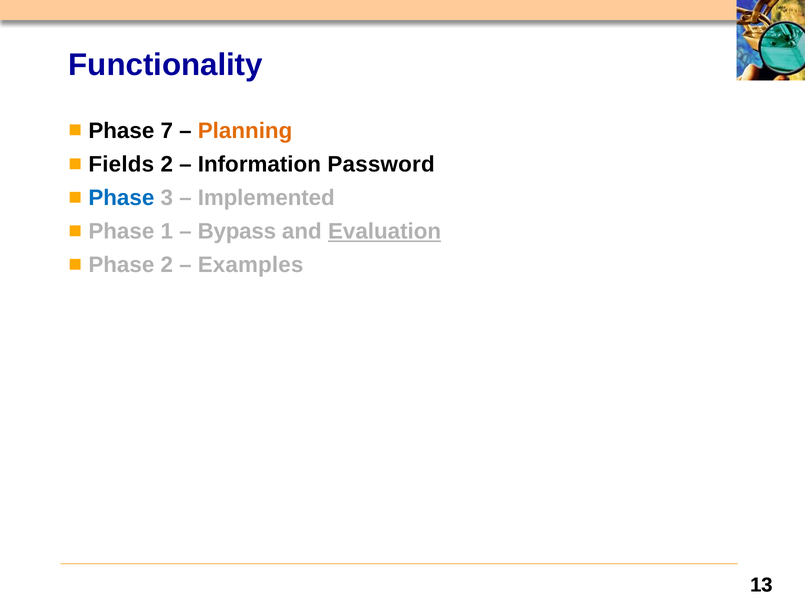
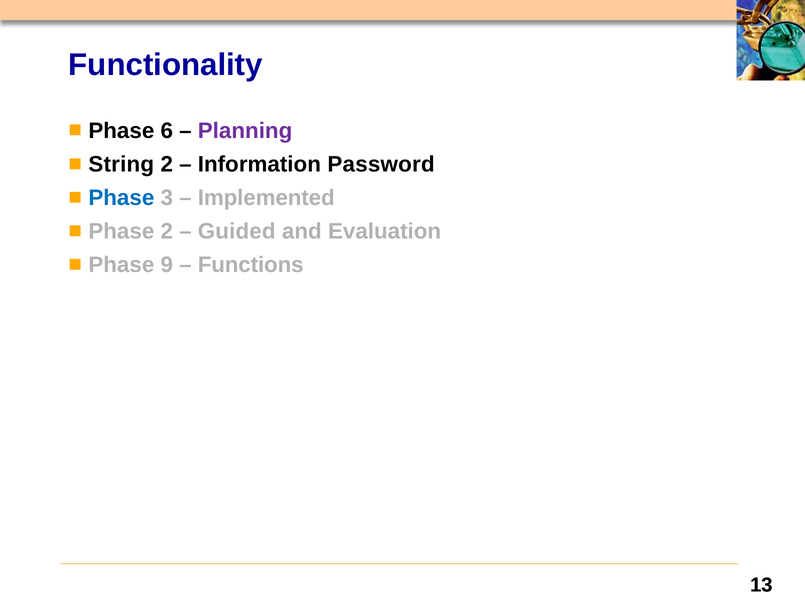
7: 7 -> 6 (167, 131)
Planning colour: orange -> purple (245, 131)
Fields: Fields -> String (121, 164)
Phase 1: 1 -> 2 (167, 231)
Bypass: Bypass -> Guided (237, 231)
Evaluation underline: present -> none (385, 231)
Phase 2: 2 -> 9 (167, 265)
Examples: Examples -> Functions (251, 265)
